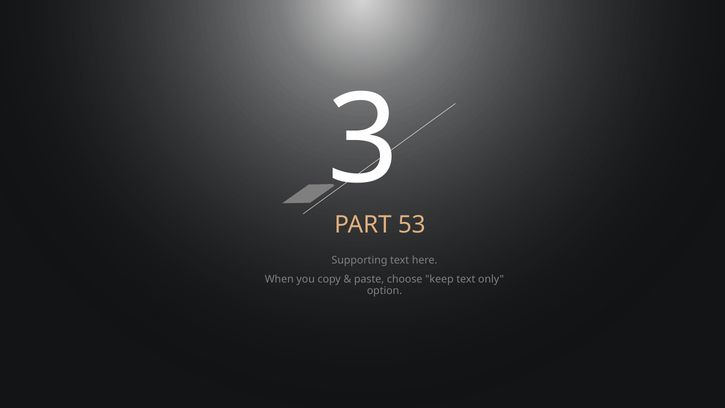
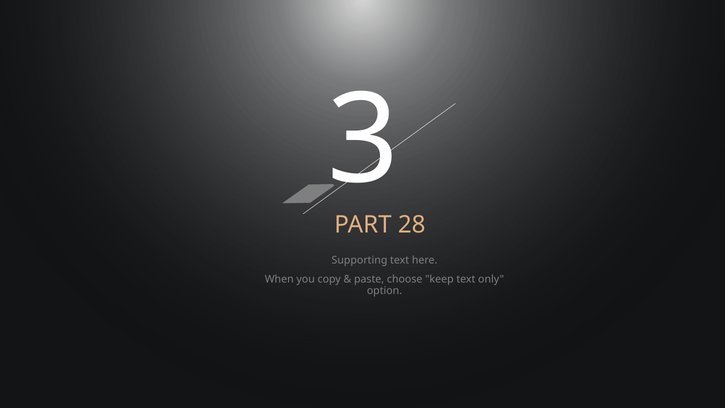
53: 53 -> 28 (412, 225)
